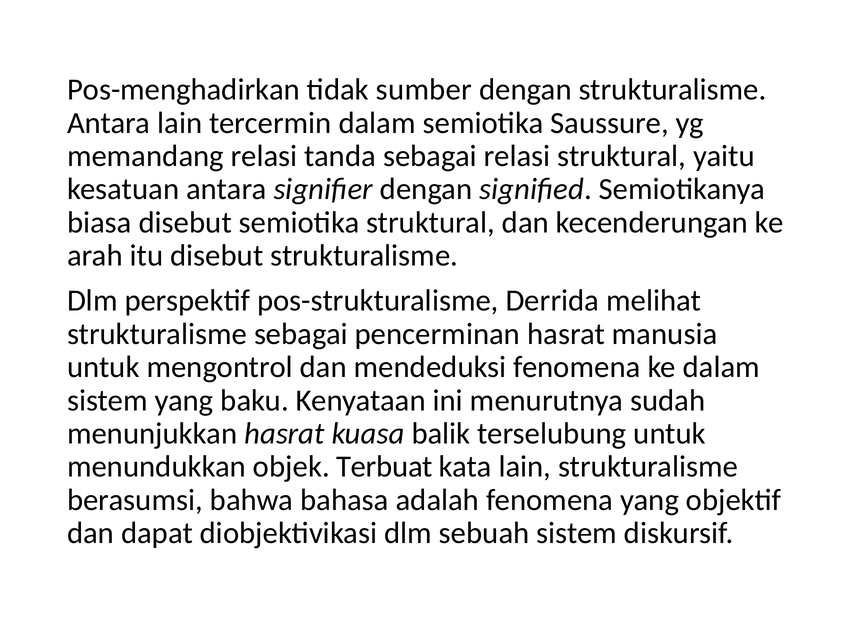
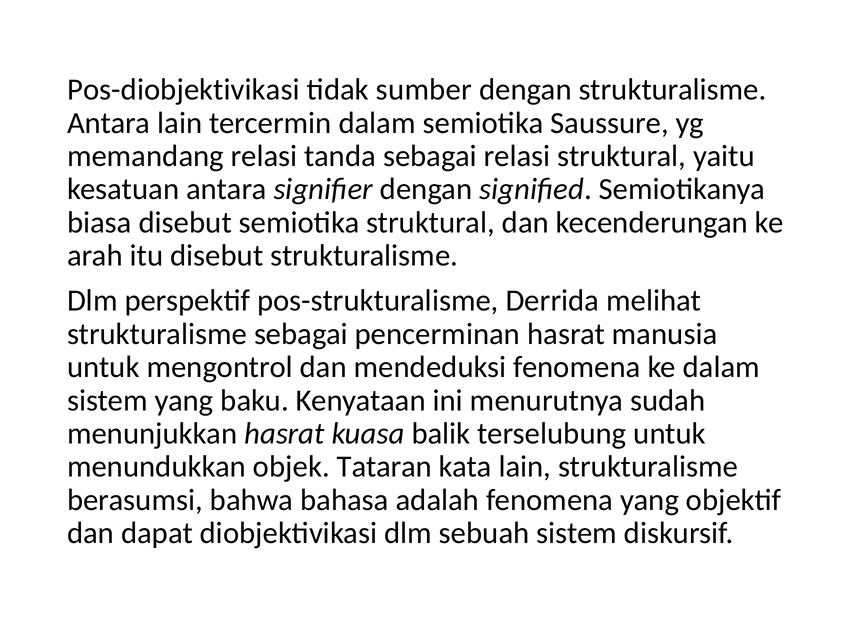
Pos-menghadirkan: Pos-menghadirkan -> Pos-diobjektivikasi (183, 90)
Terbuat: Terbuat -> Tataran (384, 467)
